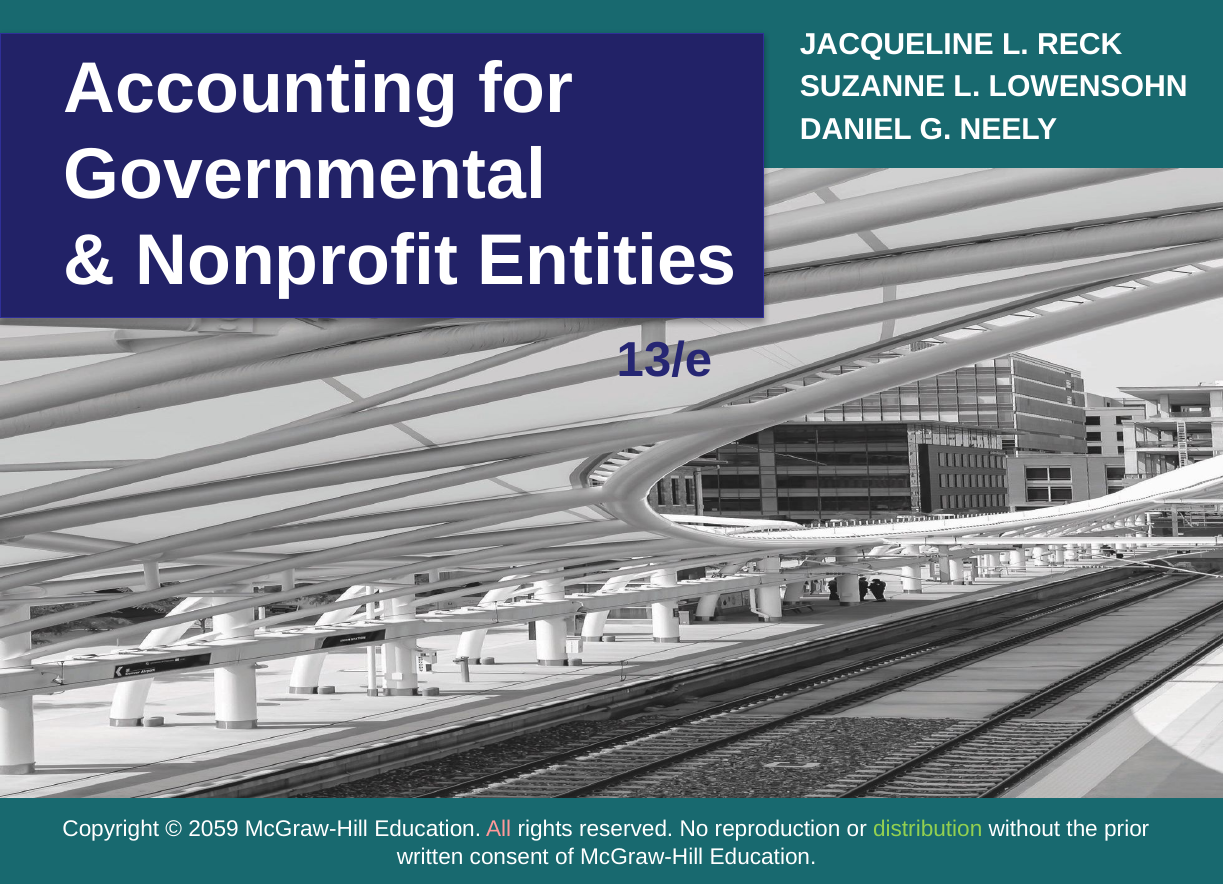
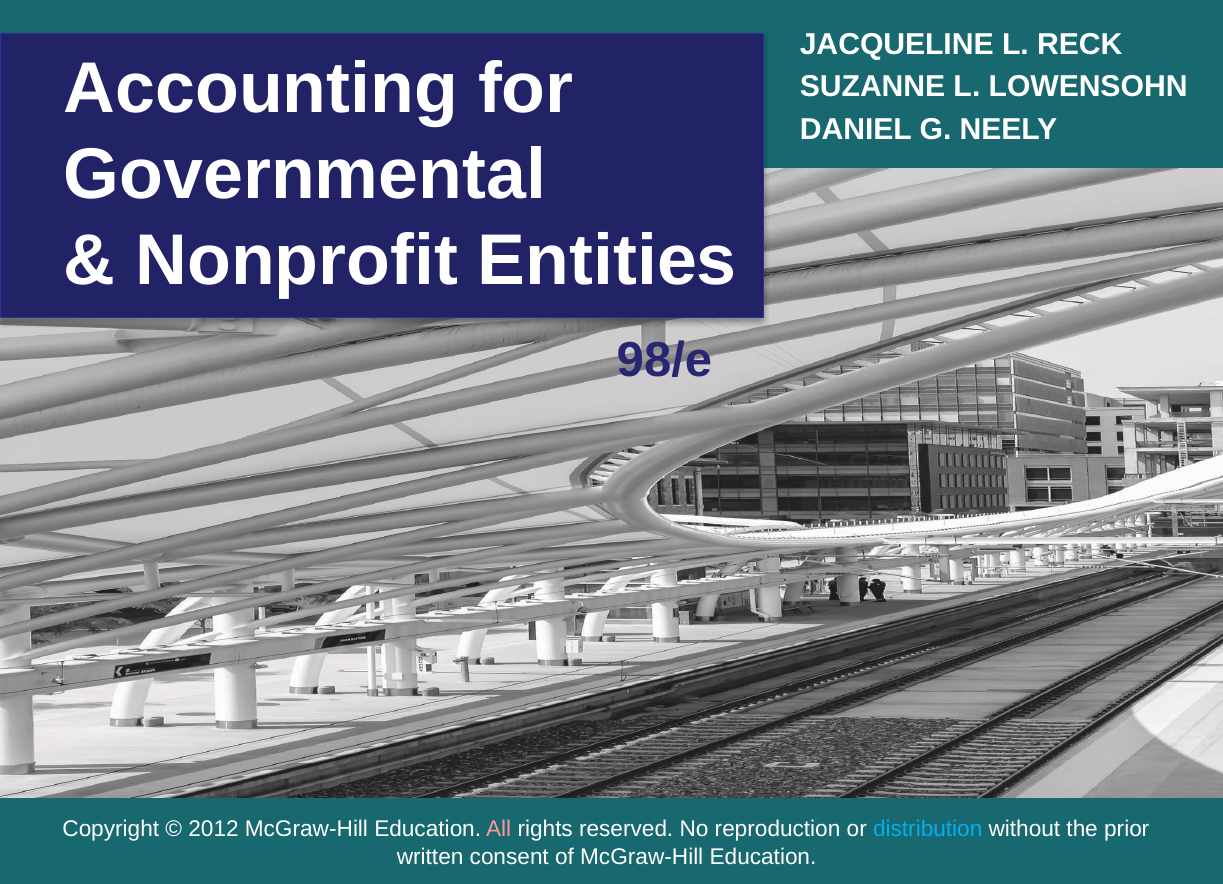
13/e: 13/e -> 98/e (664, 360)
2059: 2059 -> 2012 (214, 829)
distribution colour: light green -> light blue (928, 829)
